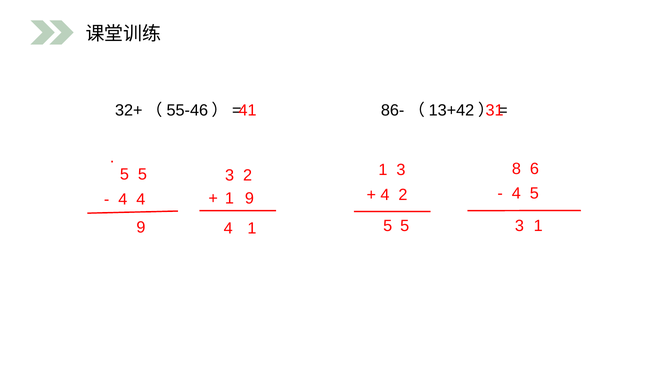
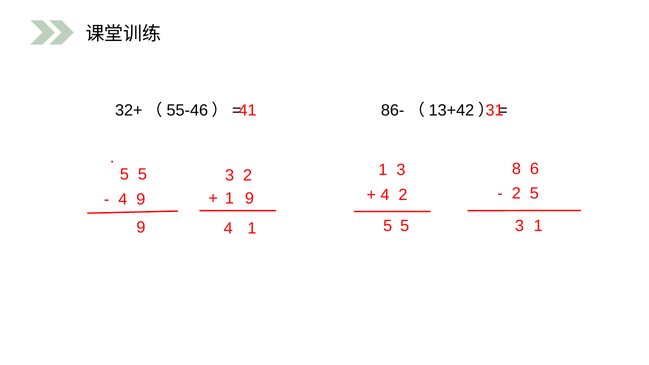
4: 4 -> 2 (516, 194)
4 4: 4 -> 9 (141, 199)
